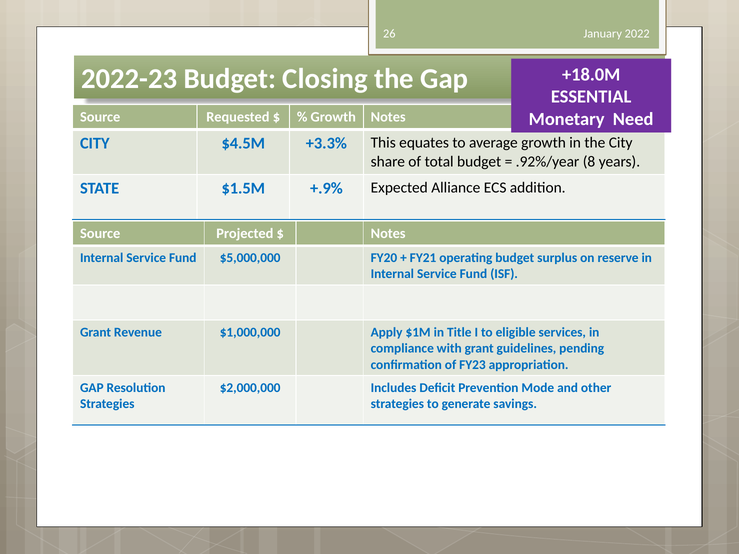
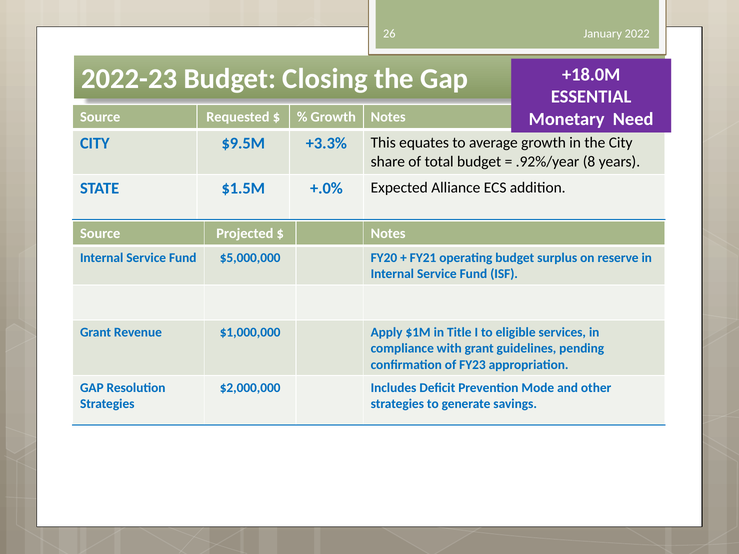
$4.5M: $4.5M -> $9.5M (243, 144)
+.9%: +.9% -> +.0% (326, 189)
